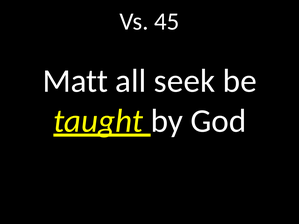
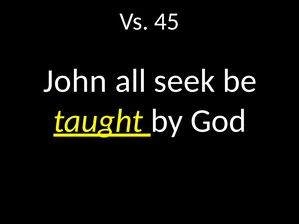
Matt: Matt -> John (75, 81)
